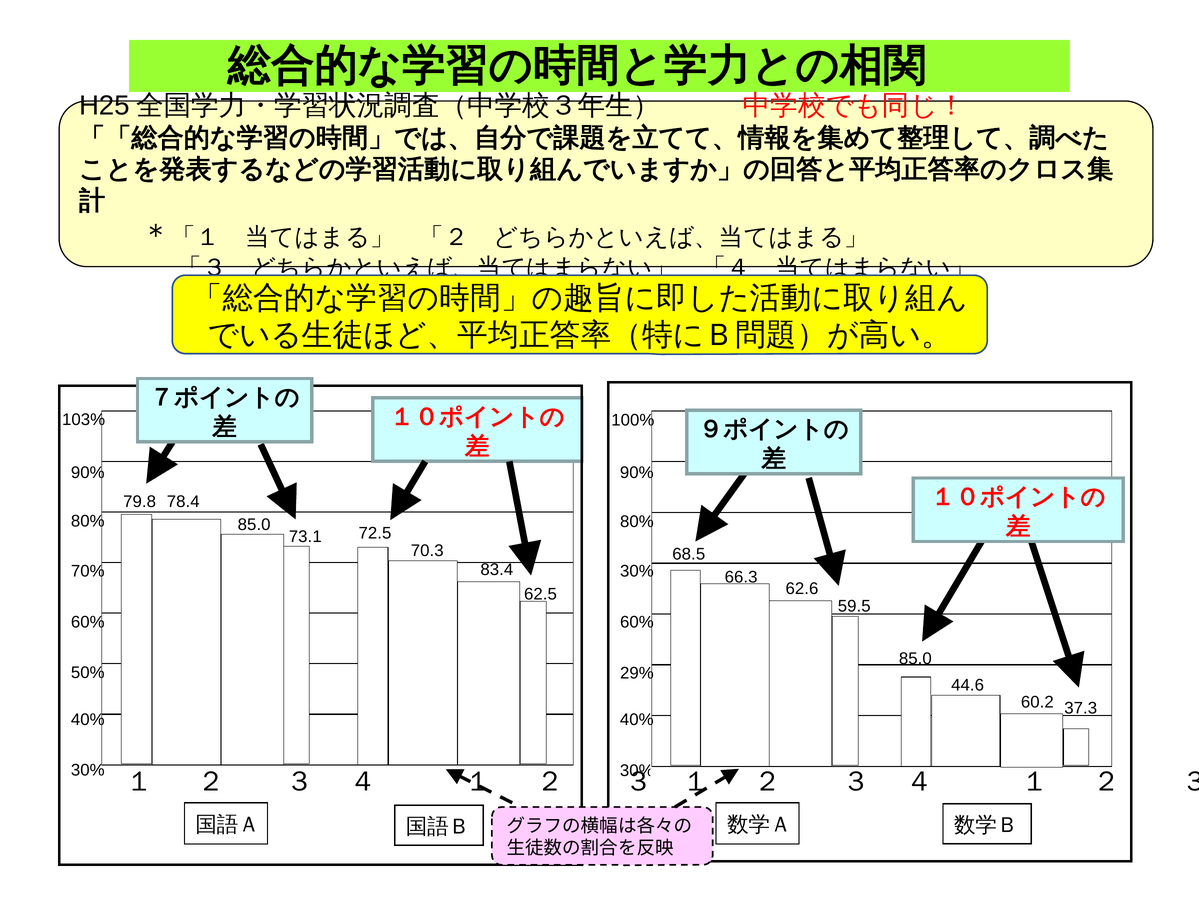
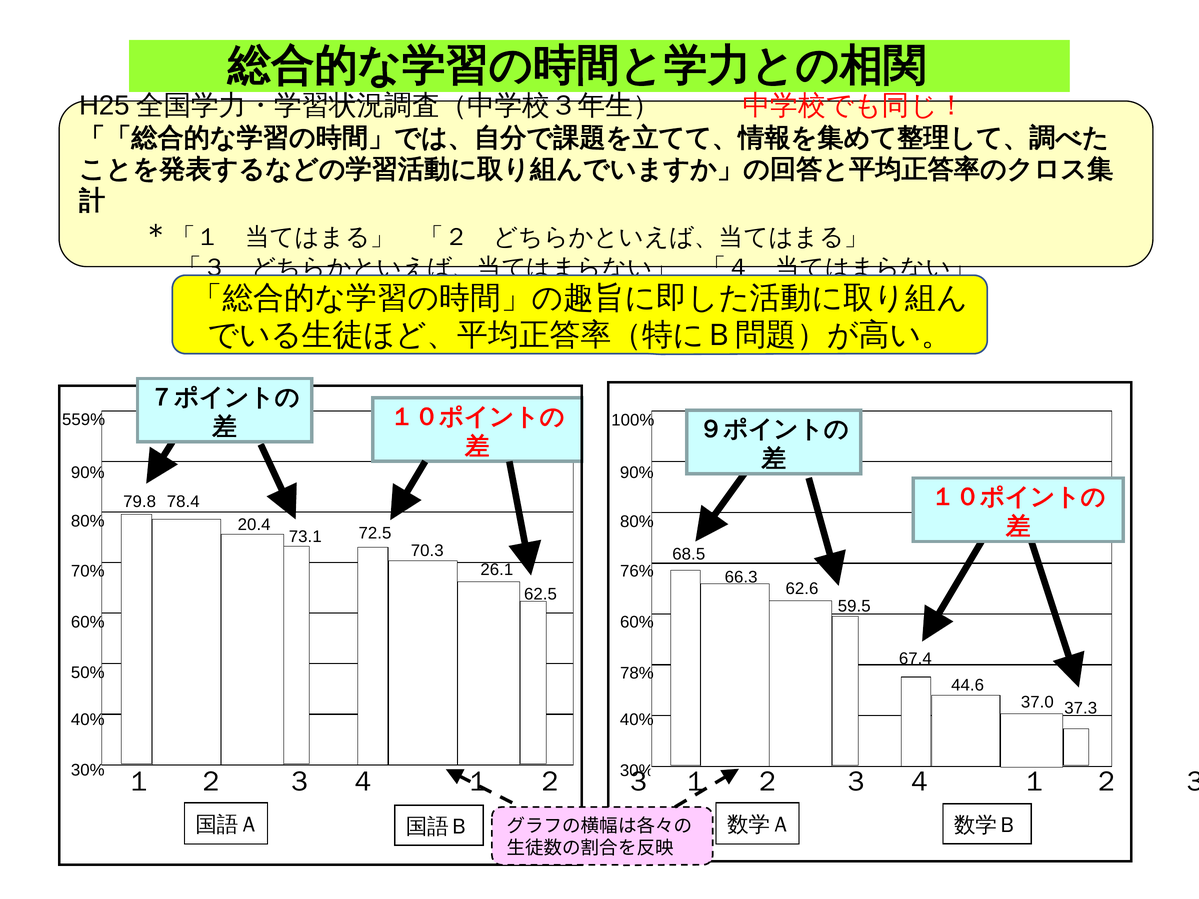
103%: 103% -> 559% (84, 420)
85.0: 85.0 -> 20.4 (254, 525)
83.4: 83.4 -> 26.1 (497, 570)
30%: 30% -> 76% (637, 572)
85.0: 85.0 -> 67.4 (915, 659)
29%: 29% -> 78% (637, 673)
60.2: 60.2 -> 37.0 (1037, 702)
